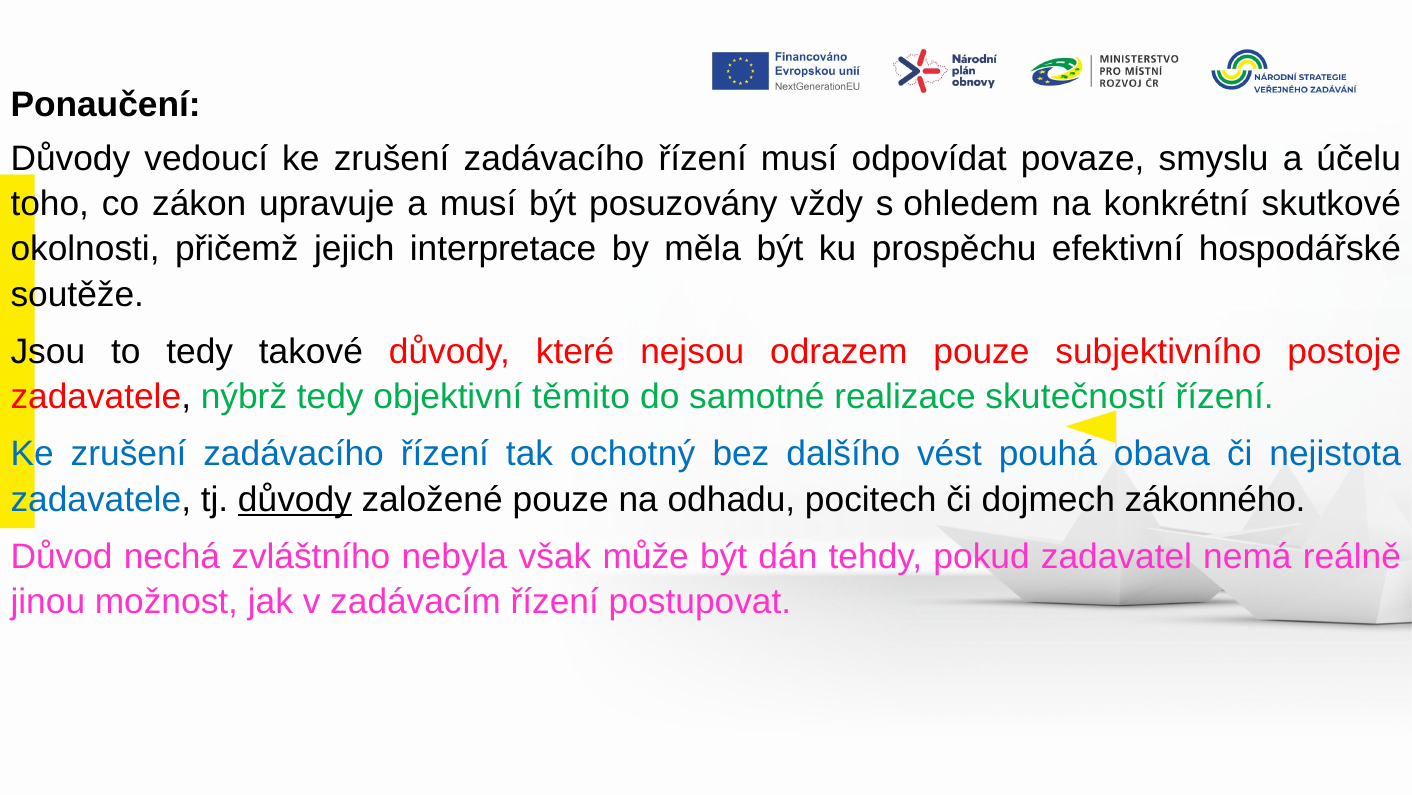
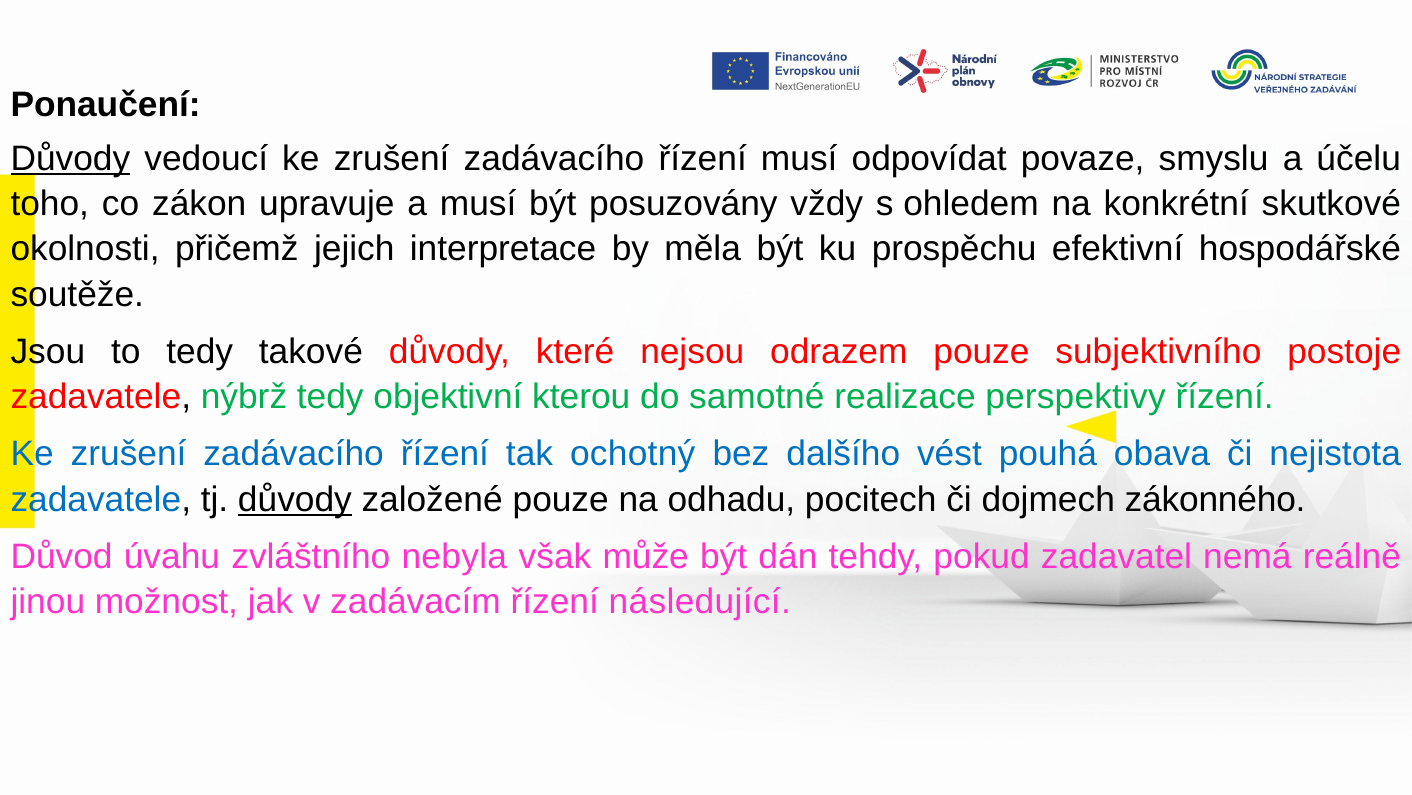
Důvody underline: none -> present (70, 158)
těmito: těmito -> kterou (581, 397)
skutečností: skutečností -> perspektivy (1075, 397)
nechá: nechá -> úvahu (172, 556)
postupovat: postupovat -> následující (700, 602)
